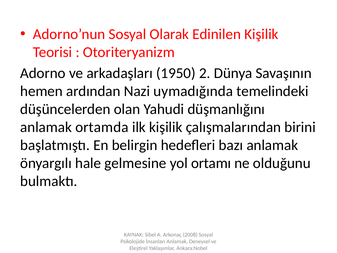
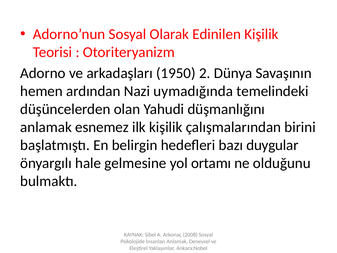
ortamda: ortamda -> esnemez (102, 127)
bazı anlamak: anlamak -> duygular (272, 145)
